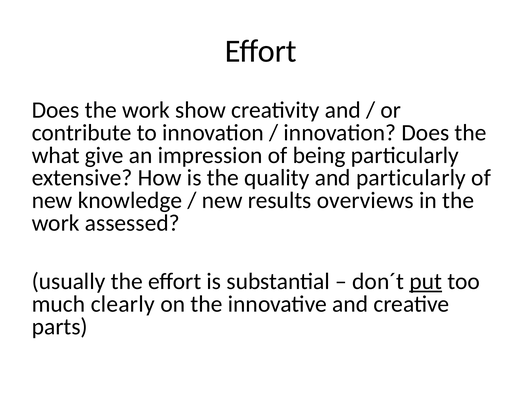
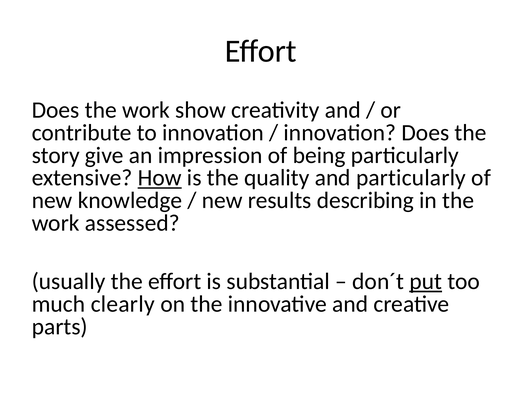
what: what -> story (56, 155)
How underline: none -> present (160, 178)
overviews: overviews -> describing (365, 200)
